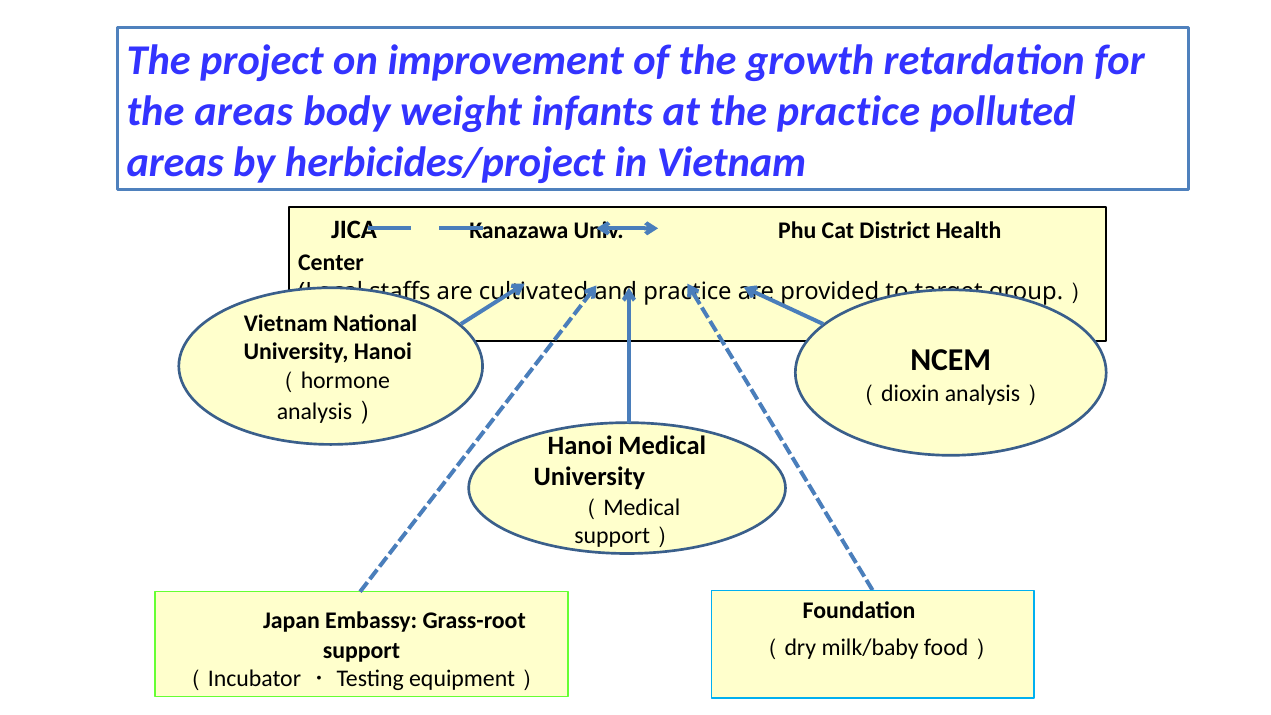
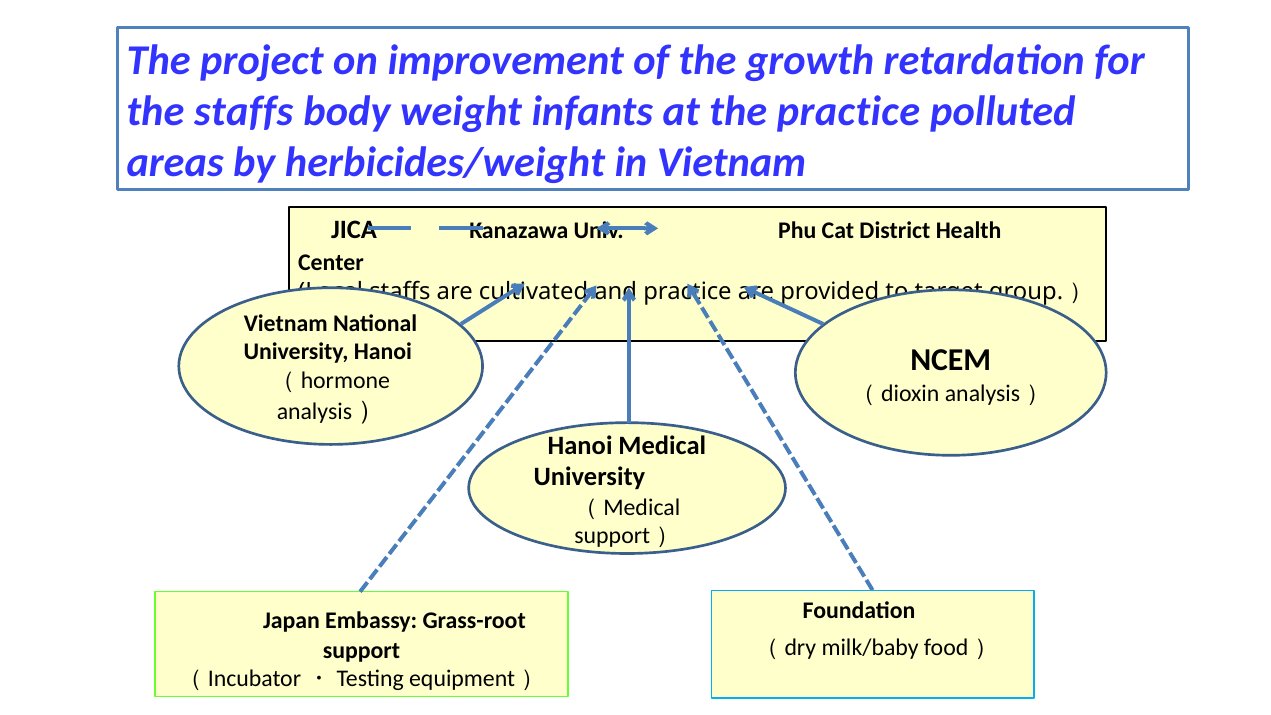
the areas: areas -> staffs (244, 111)
herbicides/project: herbicides/project -> herbicides/weight (445, 162)
